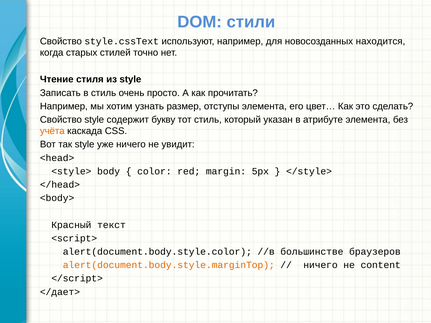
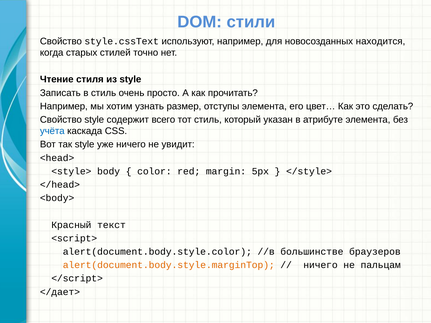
букву: букву -> всего (163, 120)
учёта colour: orange -> blue (52, 131)
content: content -> пальцам (381, 265)
